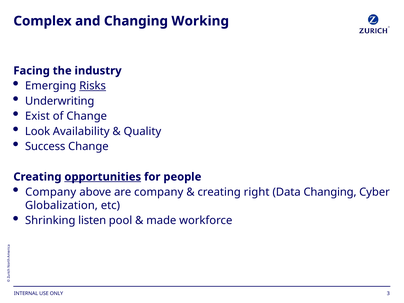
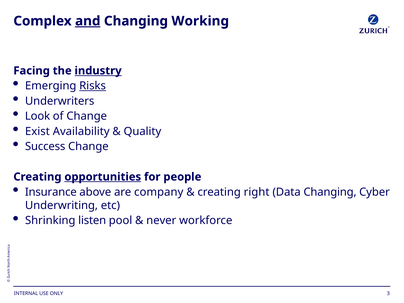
and underline: none -> present (88, 21)
industry underline: none -> present (98, 71)
Underwriting: Underwriting -> Underwriters (60, 101)
Exist: Exist -> Look (38, 116)
Look: Look -> Exist (37, 131)
Company: Company -> Insurance (51, 192)
Globalization: Globalization -> Underwriting (61, 205)
made: made -> never (161, 221)
